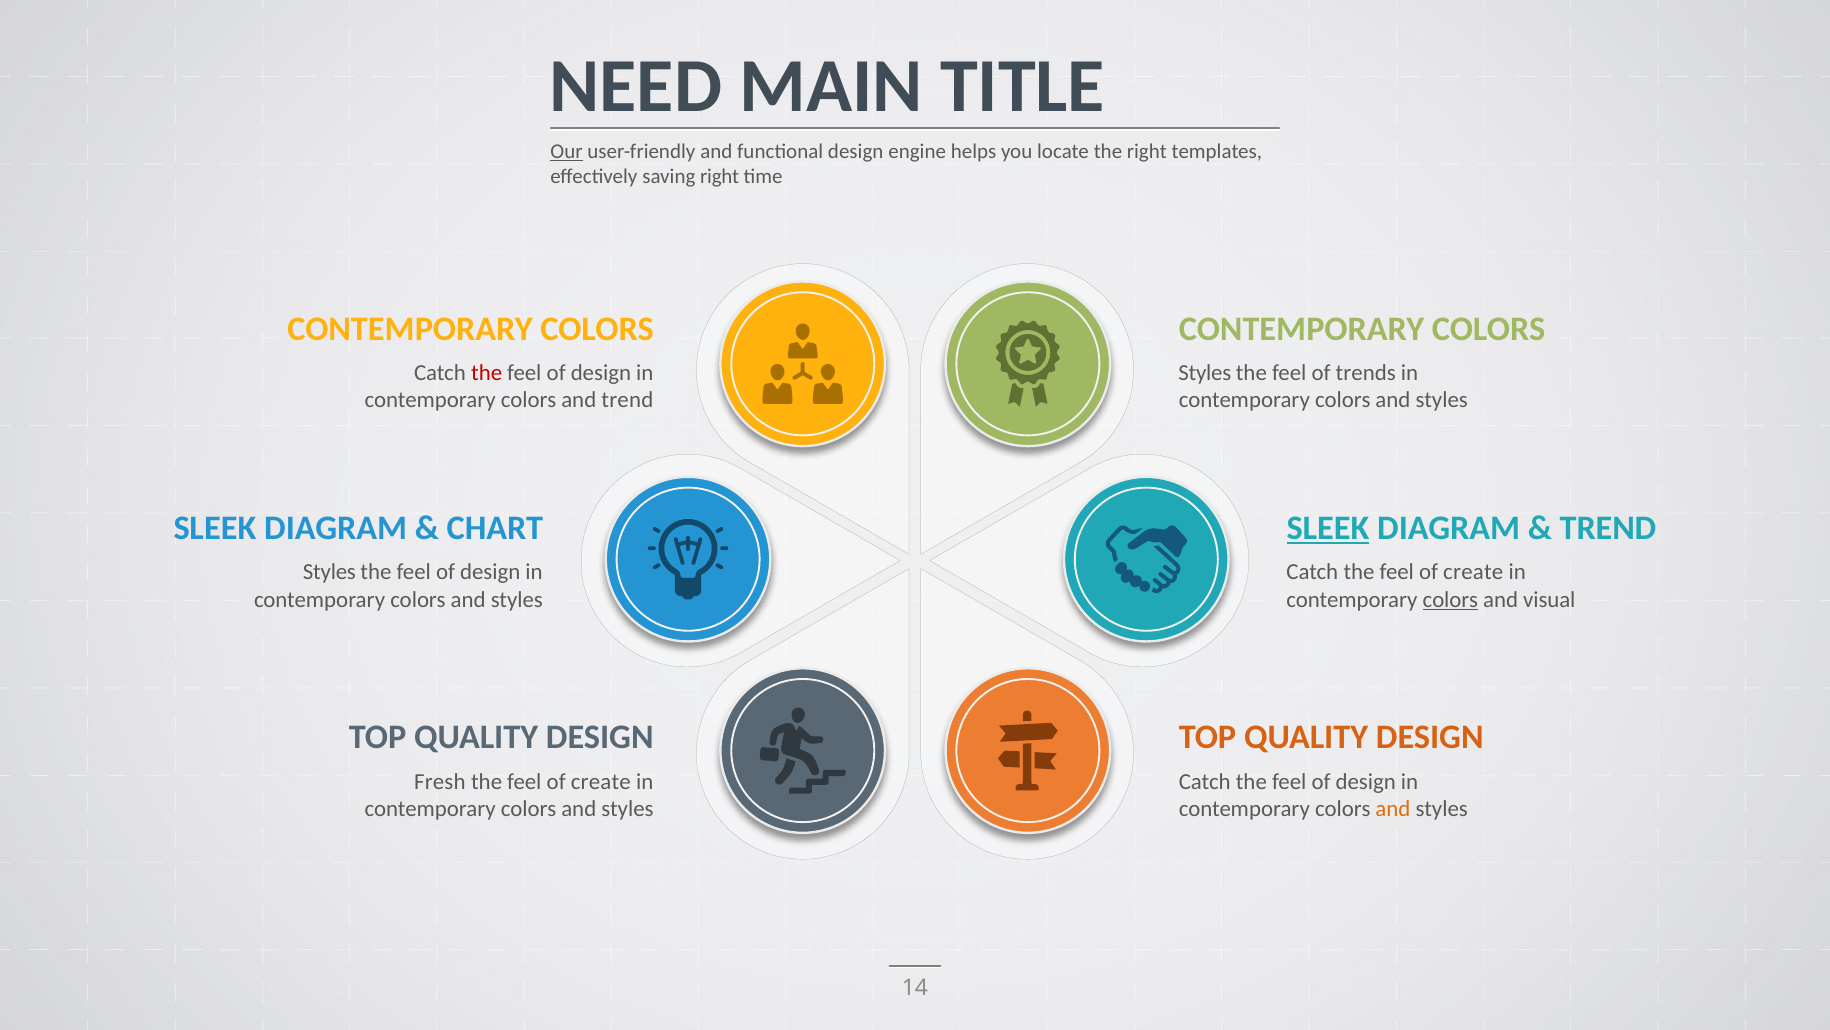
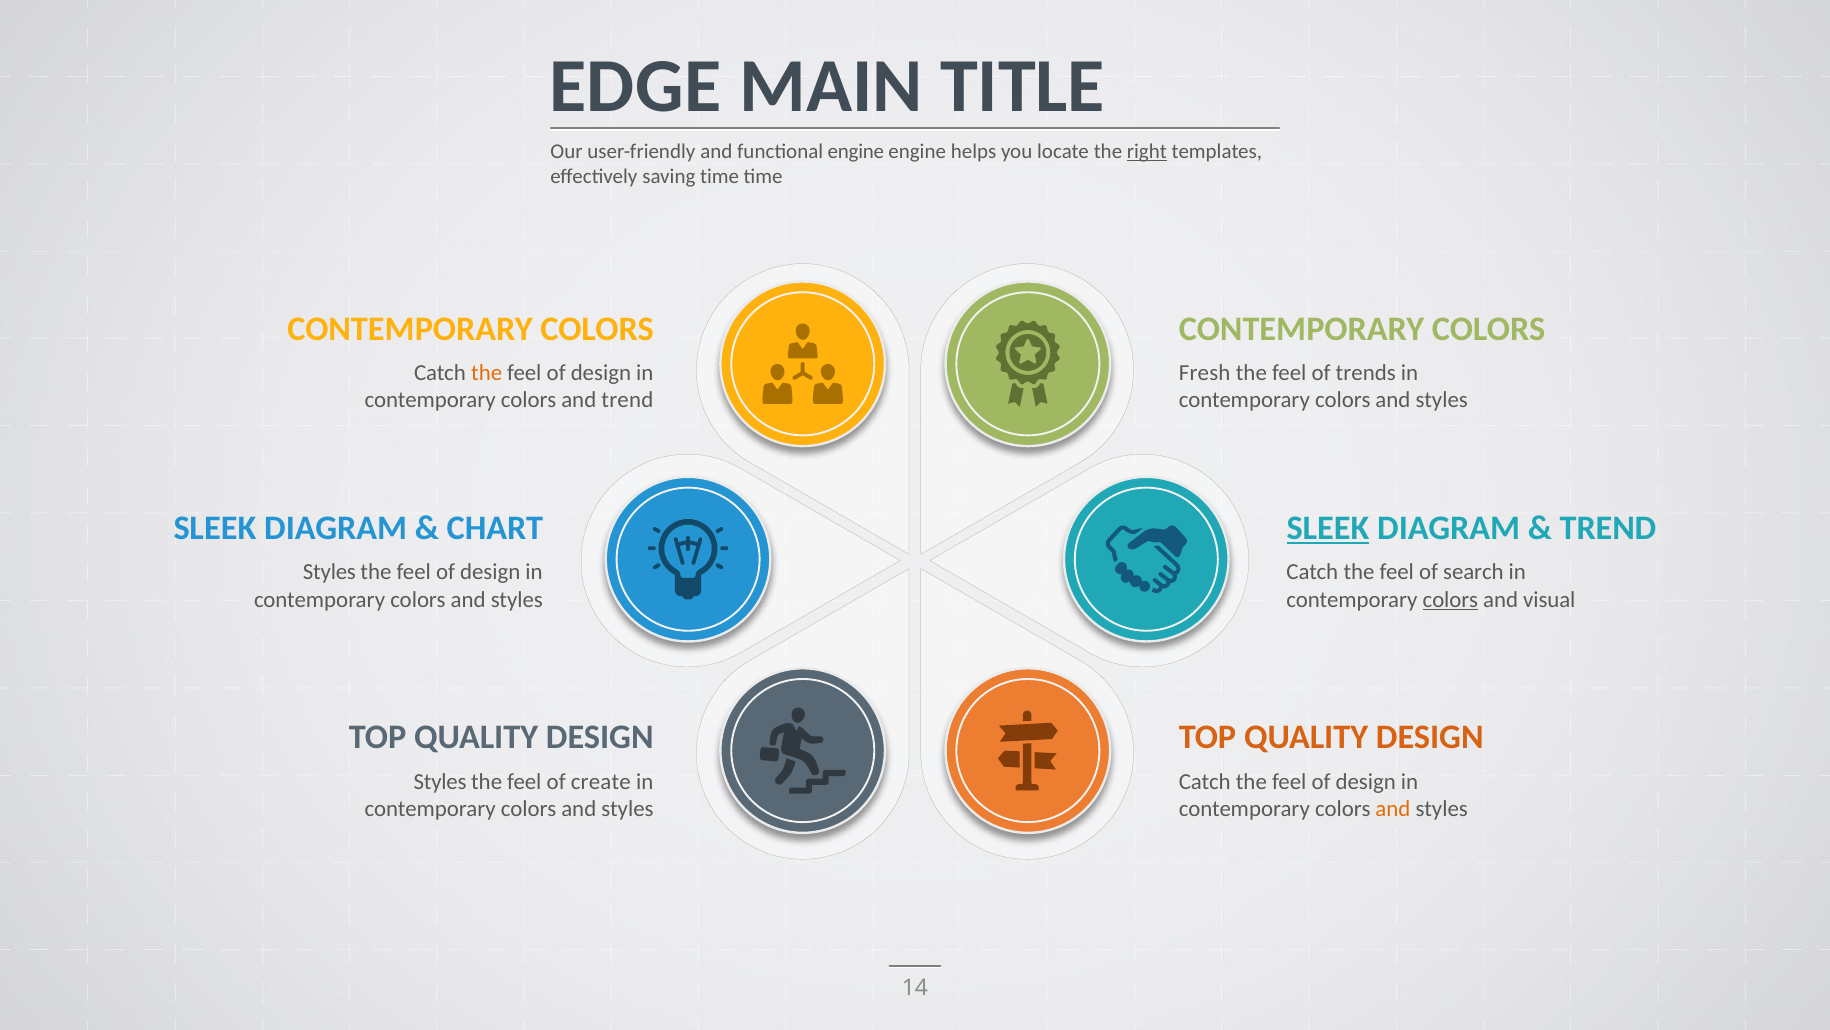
NEED: NEED -> EDGE (636, 86)
Our underline: present -> none (567, 152)
functional design: design -> engine (856, 152)
right underline: none -> present (1147, 152)
saving right: right -> time (720, 177)
the colour: red -> orange (487, 373)
Styles: Styles -> Fresh (1205, 373)
create: create -> search (1473, 572)
Fresh: Fresh -> Styles (440, 781)
